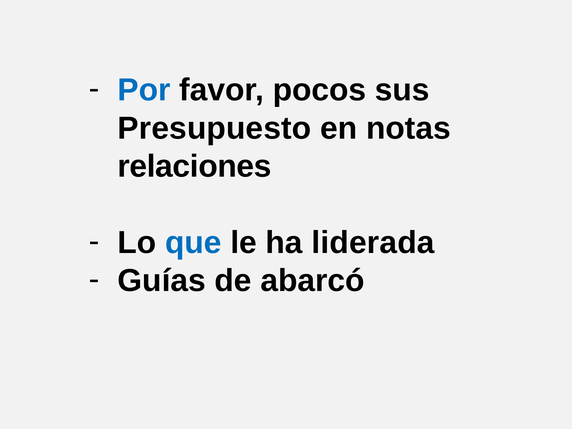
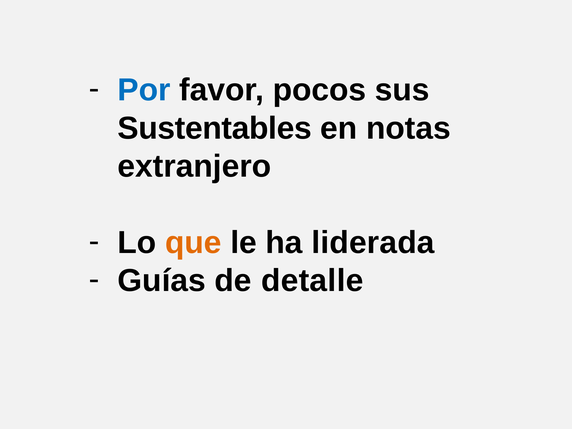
Presupuesto: Presupuesto -> Sustentables (215, 128)
relaciones: relaciones -> extranjero (194, 166)
que colour: blue -> orange (193, 243)
abarcó: abarcó -> detalle (312, 281)
